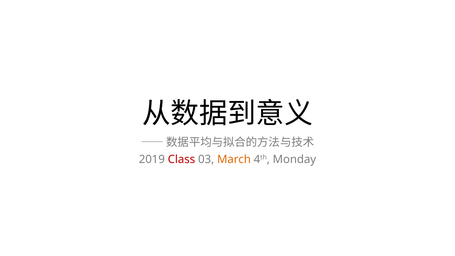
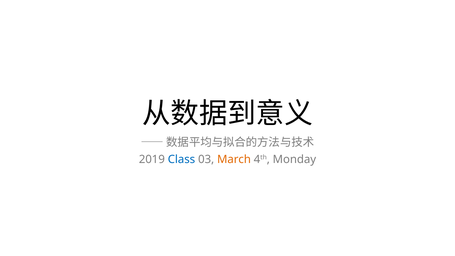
Class colour: red -> blue (181, 159)
